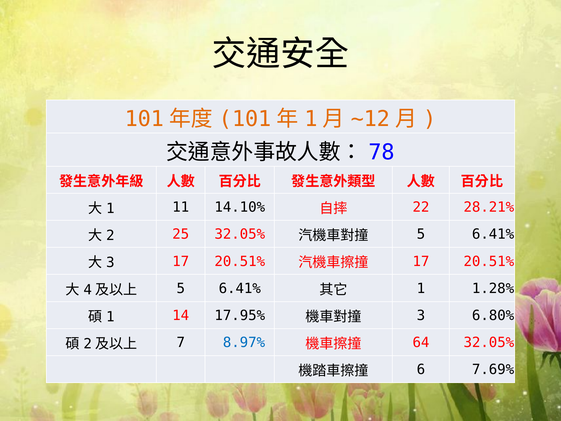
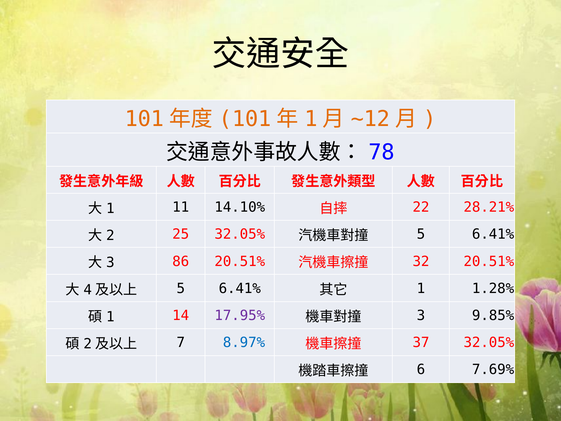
3 17: 17 -> 86 (181, 261)
17: 17 -> 32 (421, 261)
17.95% colour: black -> purple (240, 315)
6.80%: 6.80% -> 9.85% (493, 315)
64: 64 -> 37 (421, 342)
